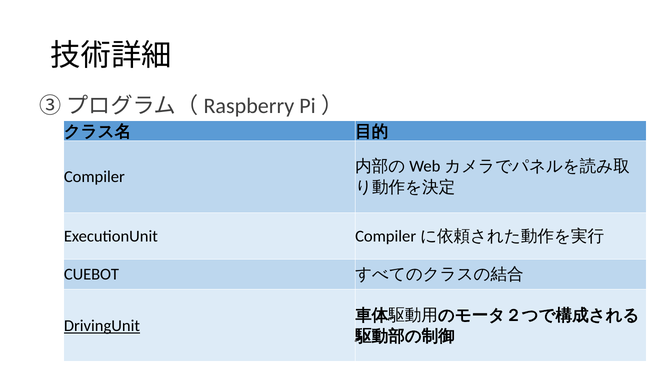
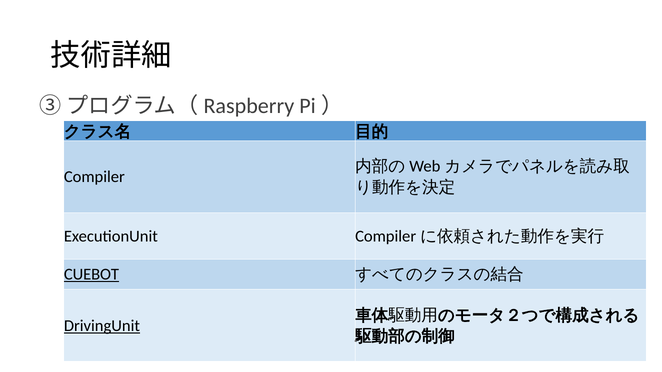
CUEBOT underline: none -> present (91, 275)
